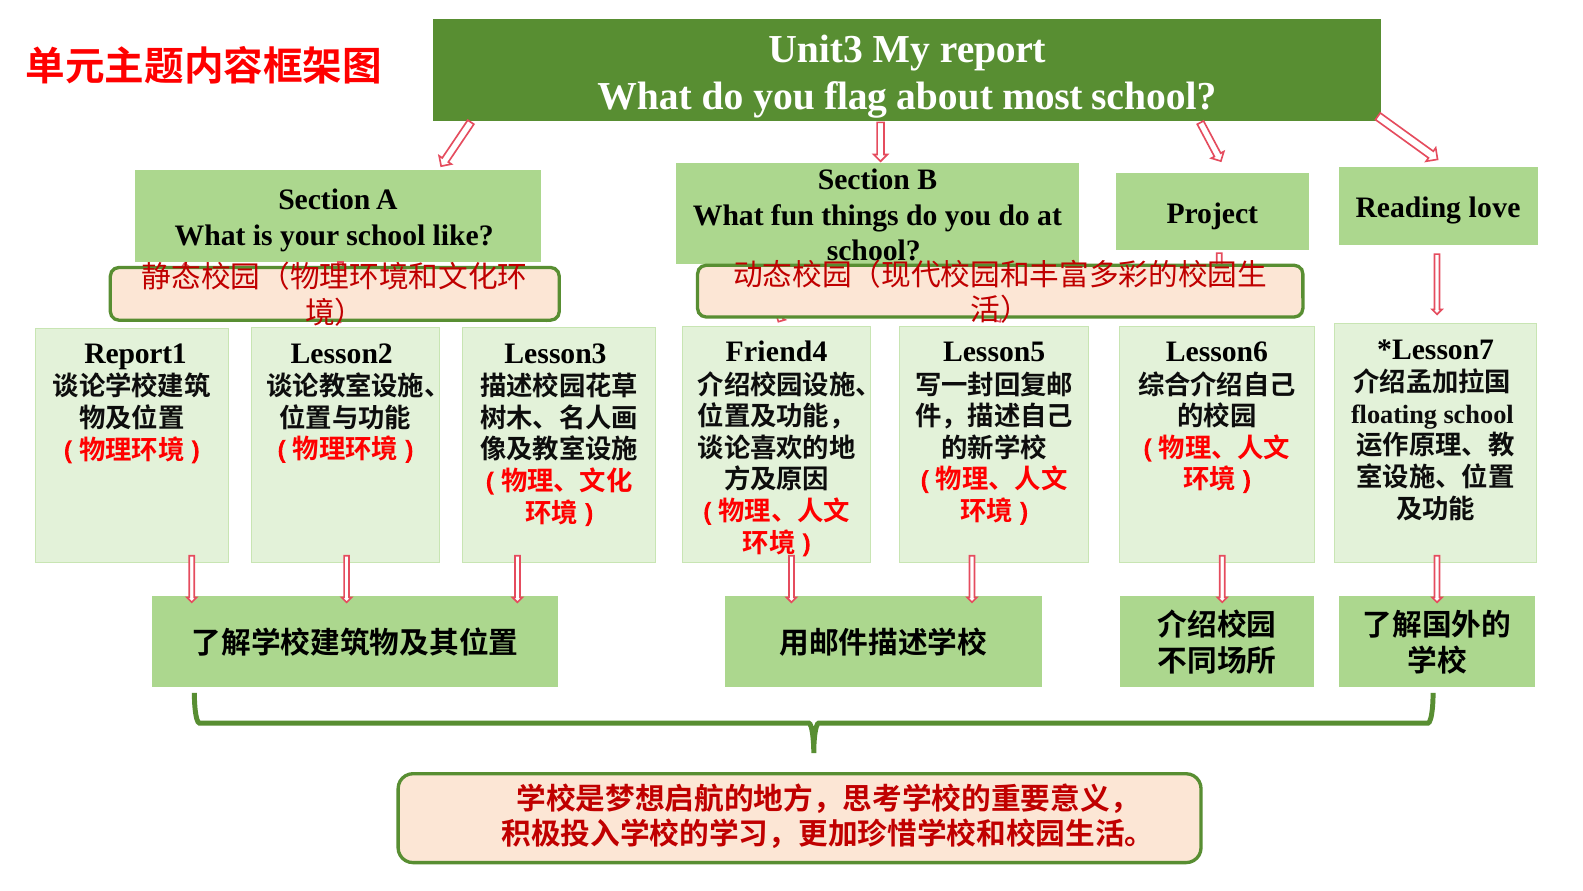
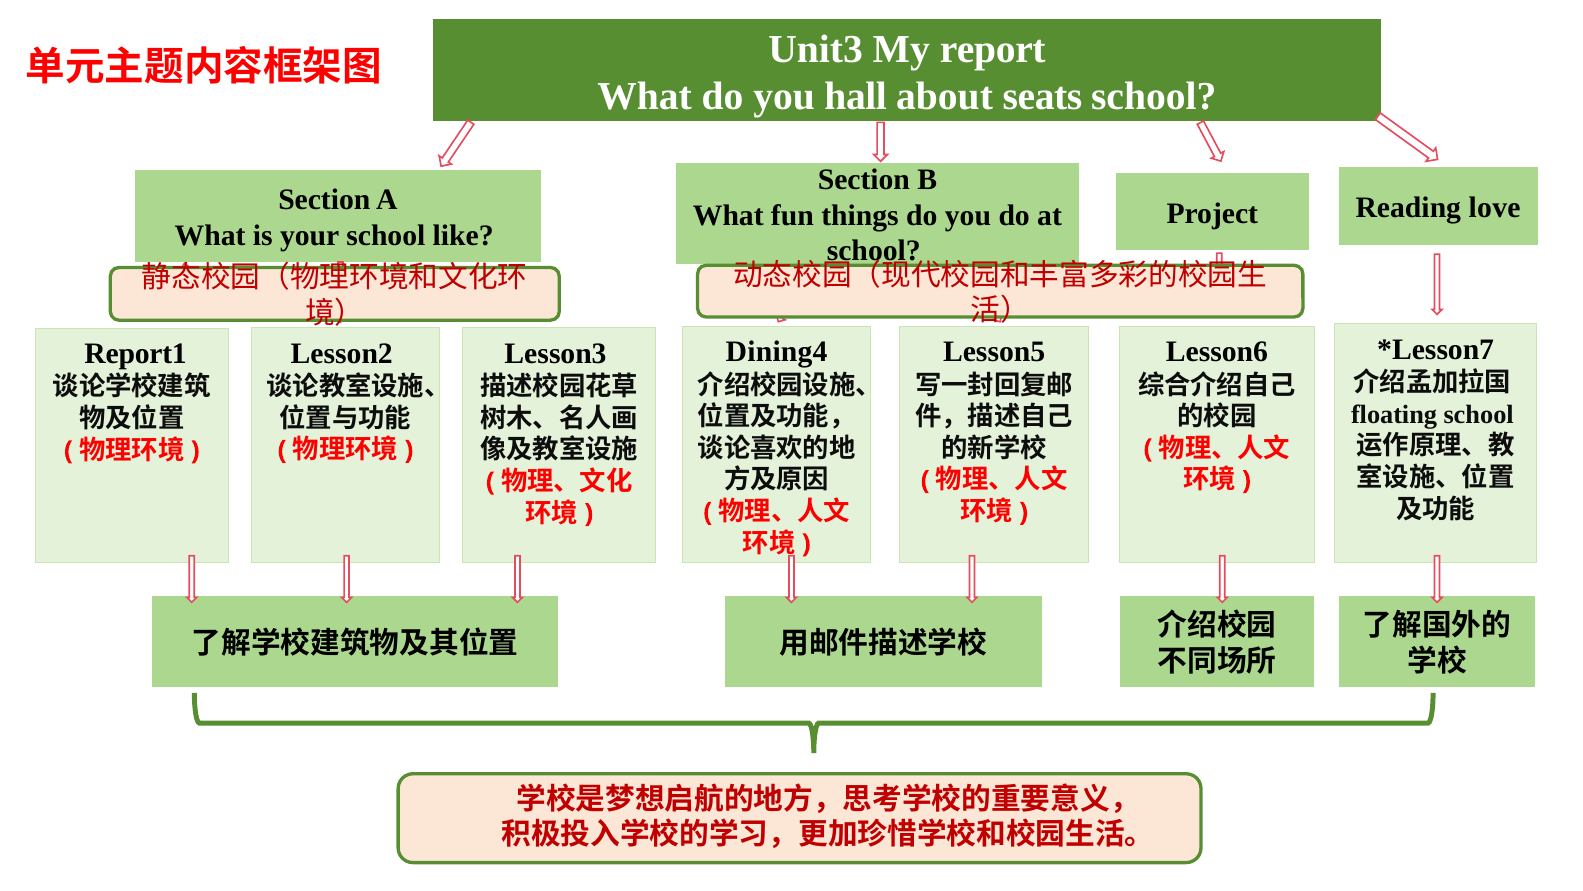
flag: flag -> hall (856, 97)
most: most -> seats (1042, 97)
Friend4: Friend4 -> Dining4 (777, 352)
